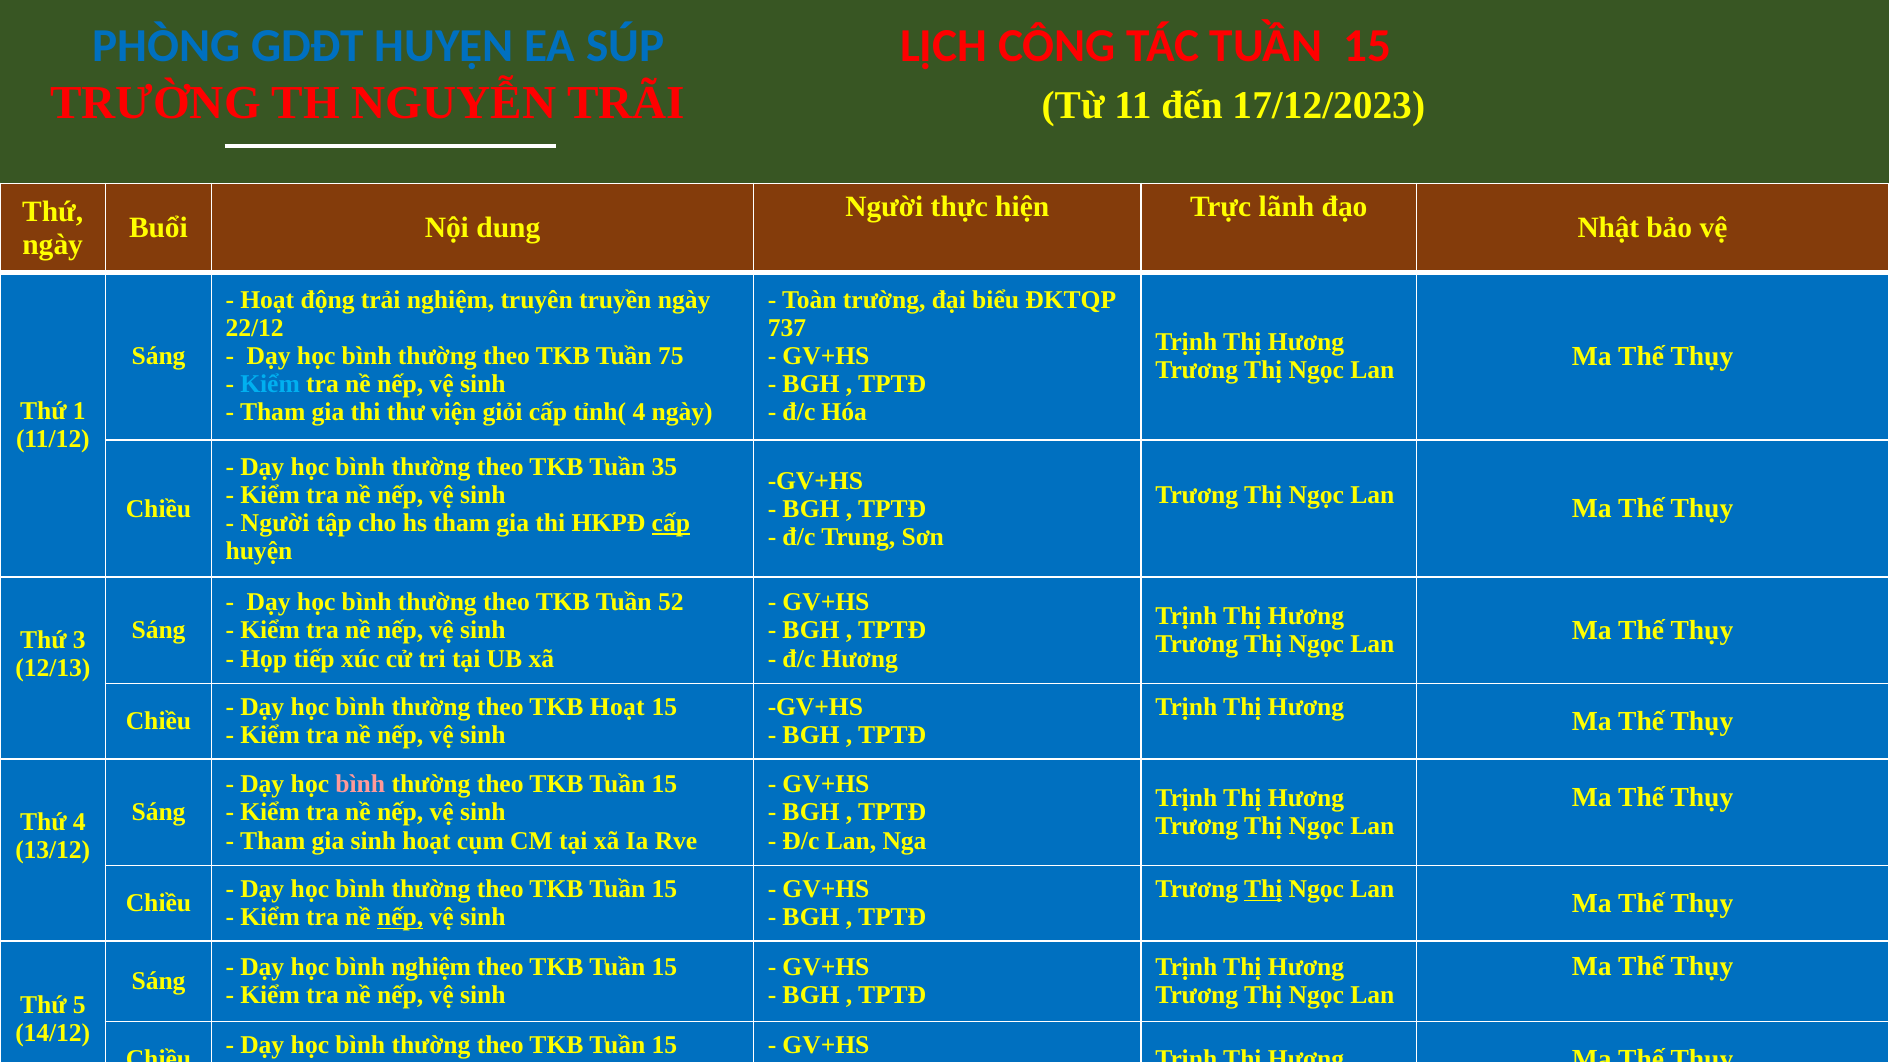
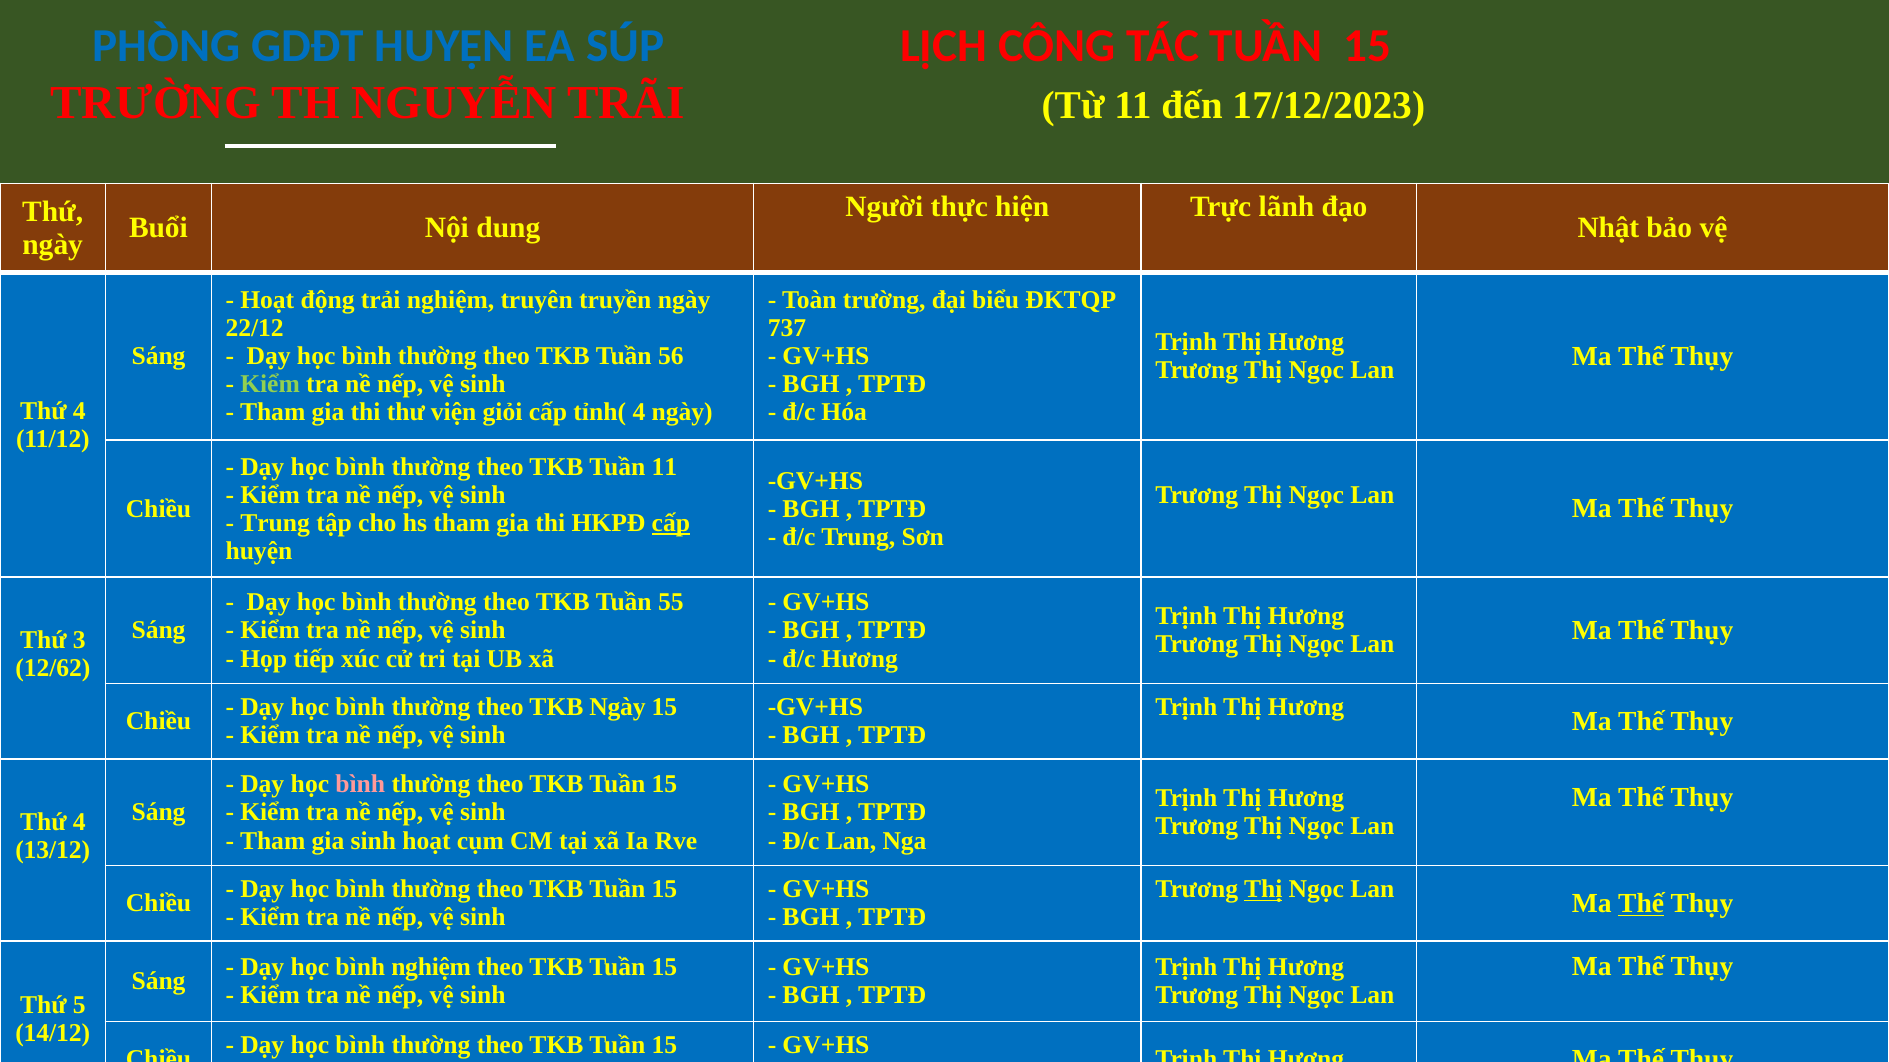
75: 75 -> 56 (671, 357)
Kiểm colour: light blue -> light green (270, 385)
1: 1 -> 4 (79, 411)
Tuần 35: 35 -> 11 (664, 467)
Người: Người -> Trung (275, 523)
52: 52 -> 55 (671, 603)
12/13: 12/13 -> 12/62 (53, 669)
TKB Hoạt: Hoạt -> Ngày (618, 708)
Thế underline: none -> present (1641, 904)
nếp underline: present -> none (400, 918)
